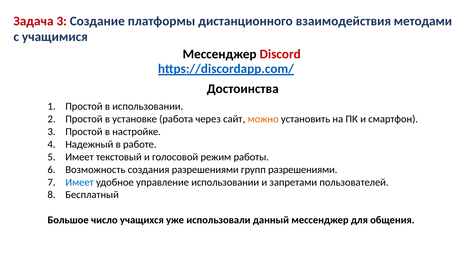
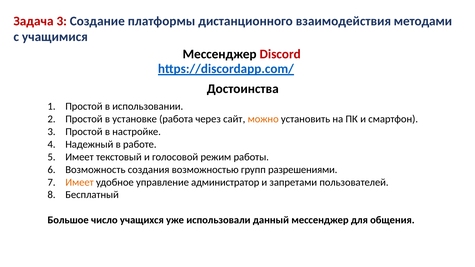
создания разрешениями: разрешениями -> возможностью (205, 170)
Имеет colour: blue -> orange (80, 182)
управление использовании: использовании -> администратор (225, 182)
